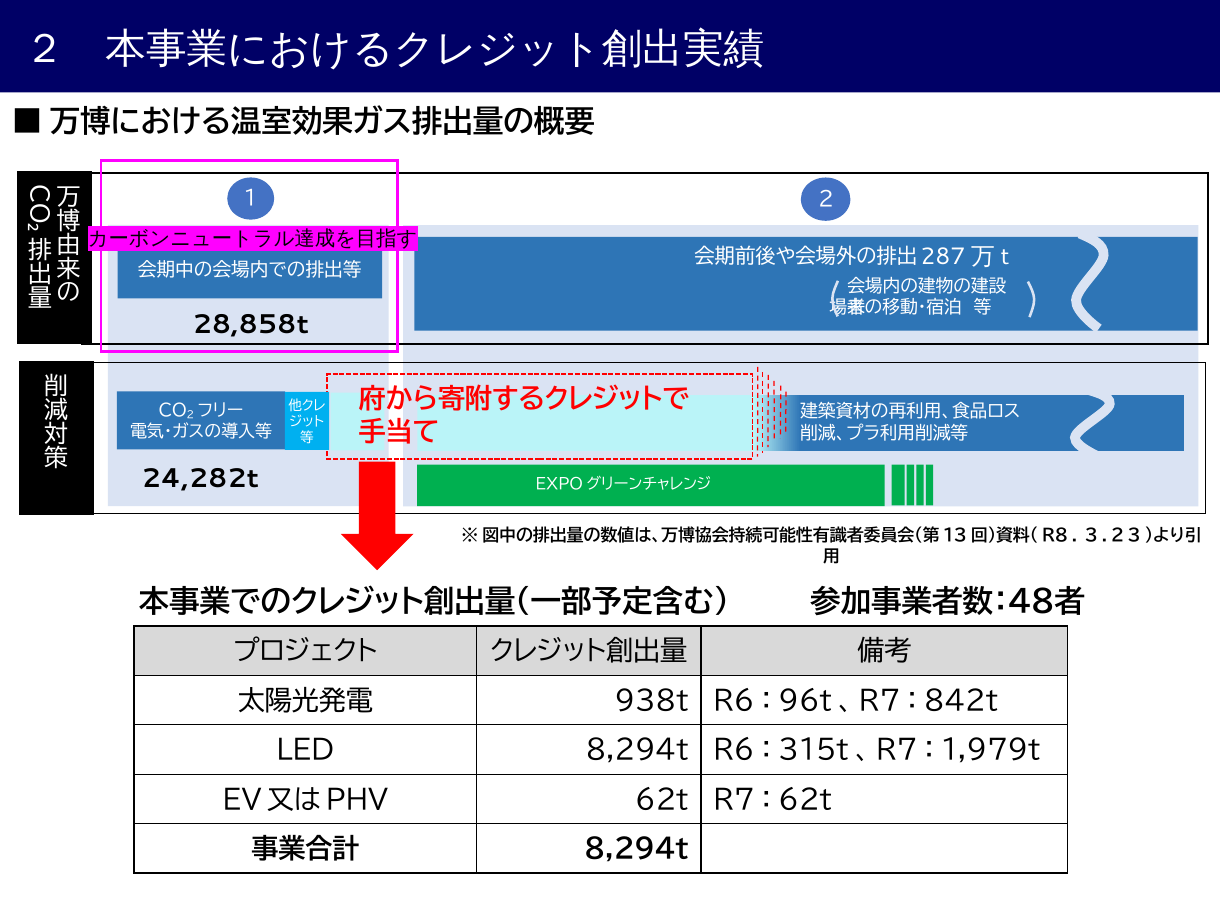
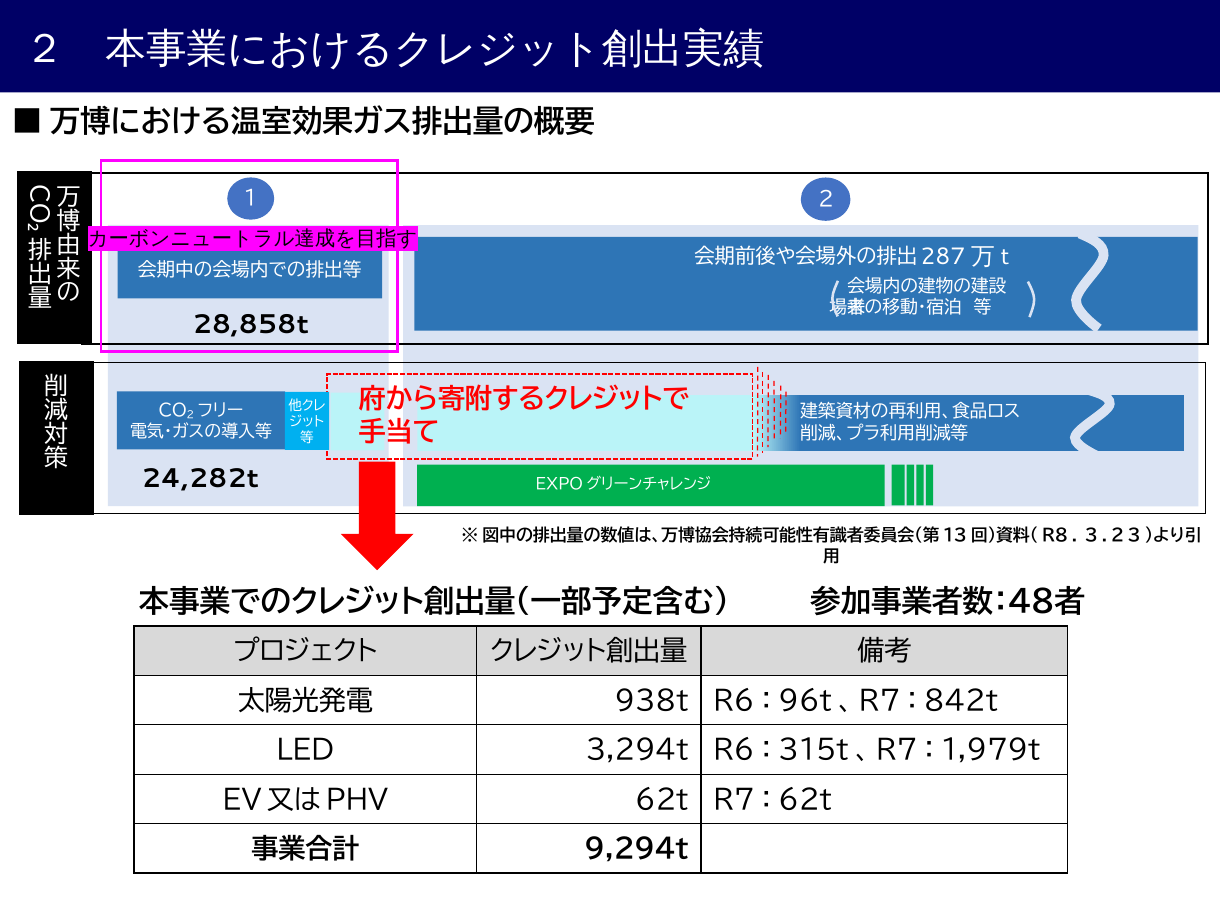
LED 8,294t: 8,294t -> 3,294t (637, 751)
8,294t: 8,294t -> 9,294t (637, 850)
